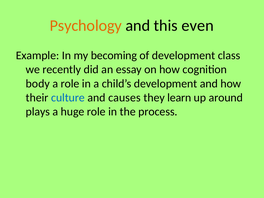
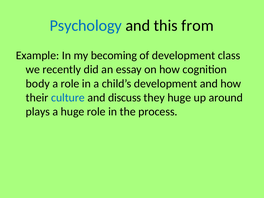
Psychology colour: orange -> blue (86, 26)
even: even -> from (198, 26)
causes: causes -> discuss (125, 98)
they learn: learn -> huge (179, 98)
